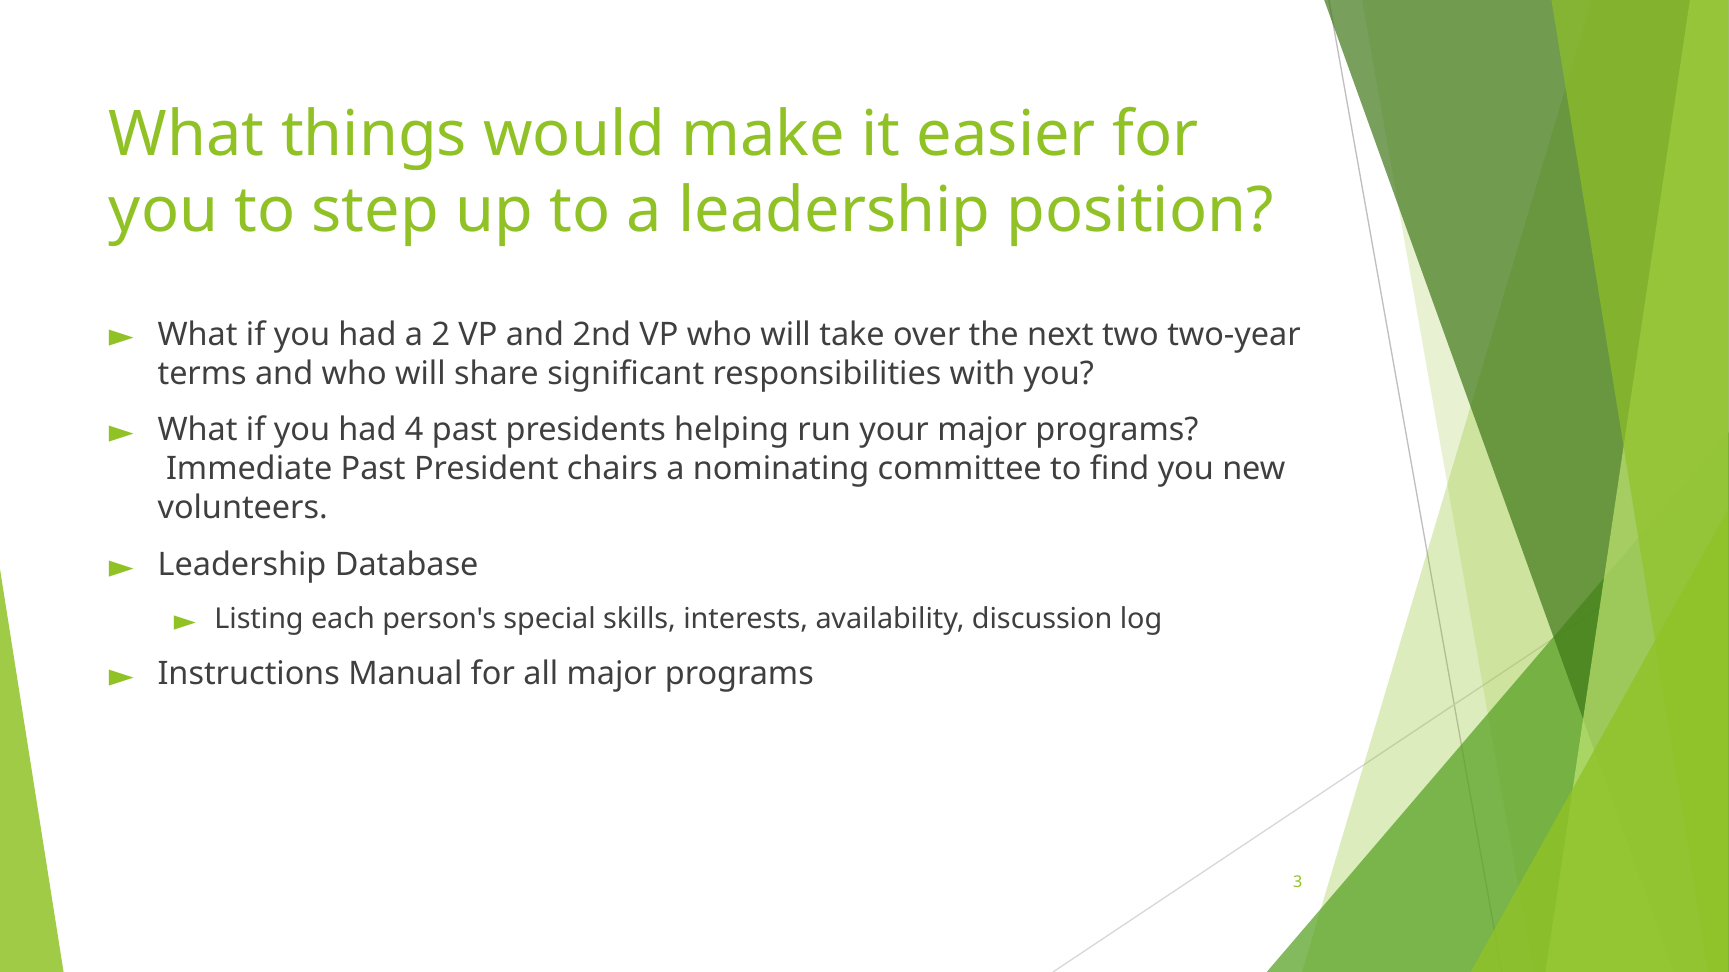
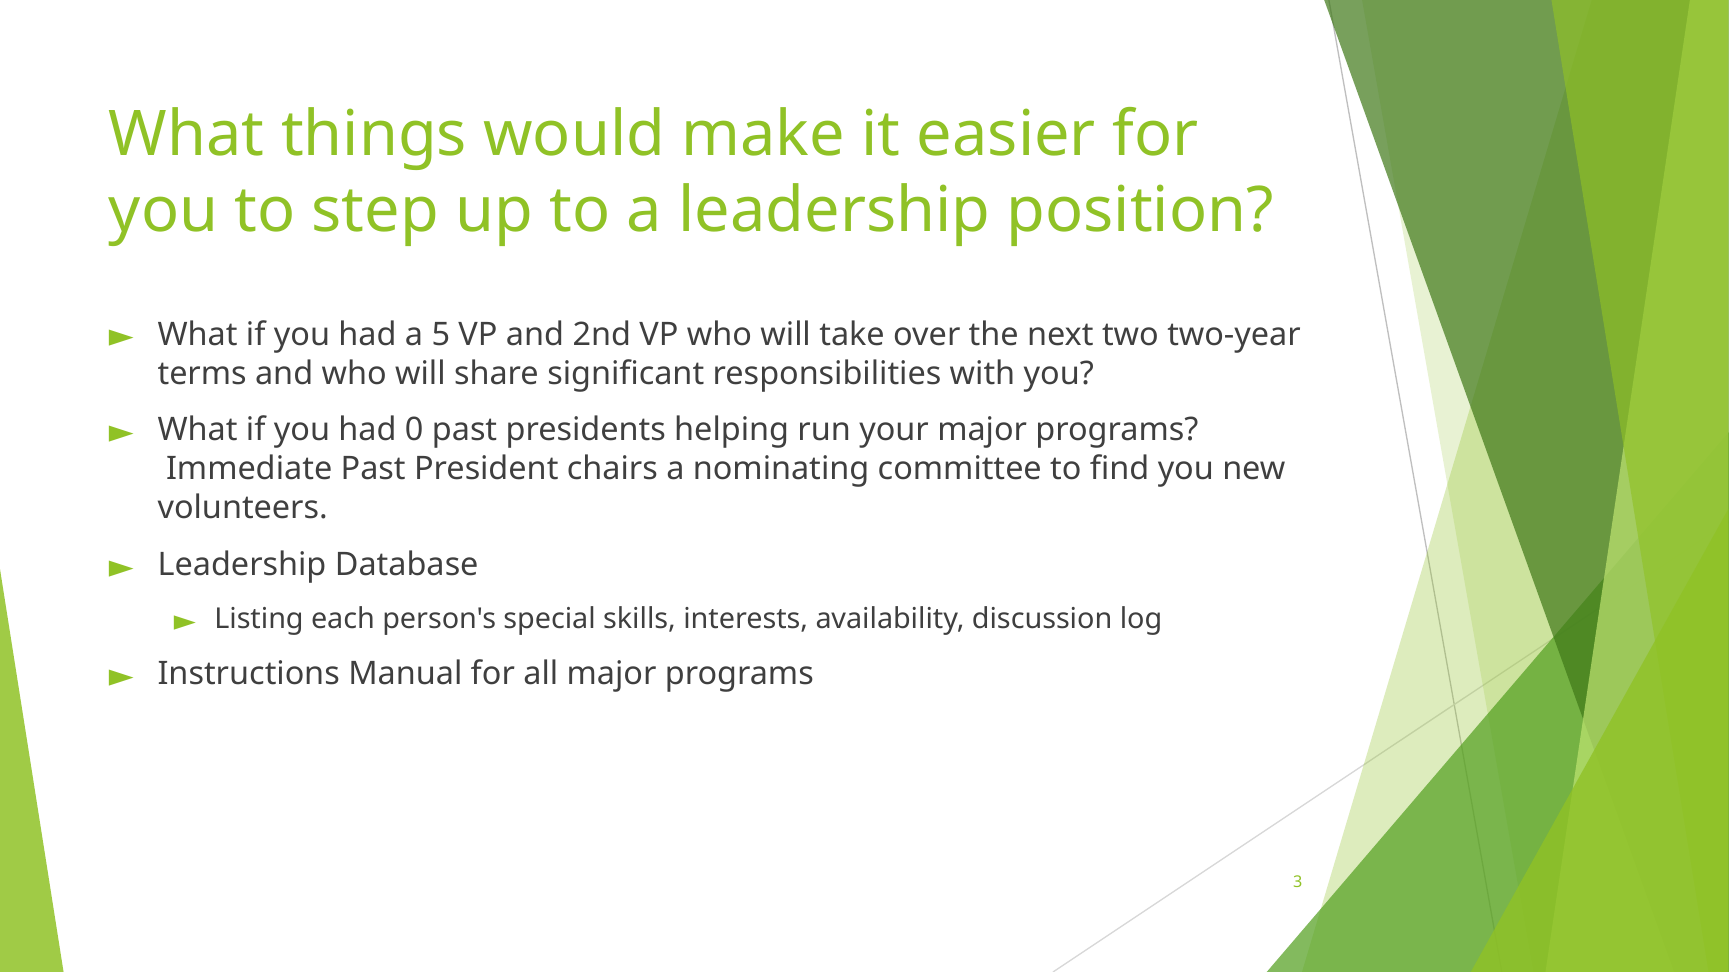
2: 2 -> 5 (441, 335)
4: 4 -> 0 (414, 430)
